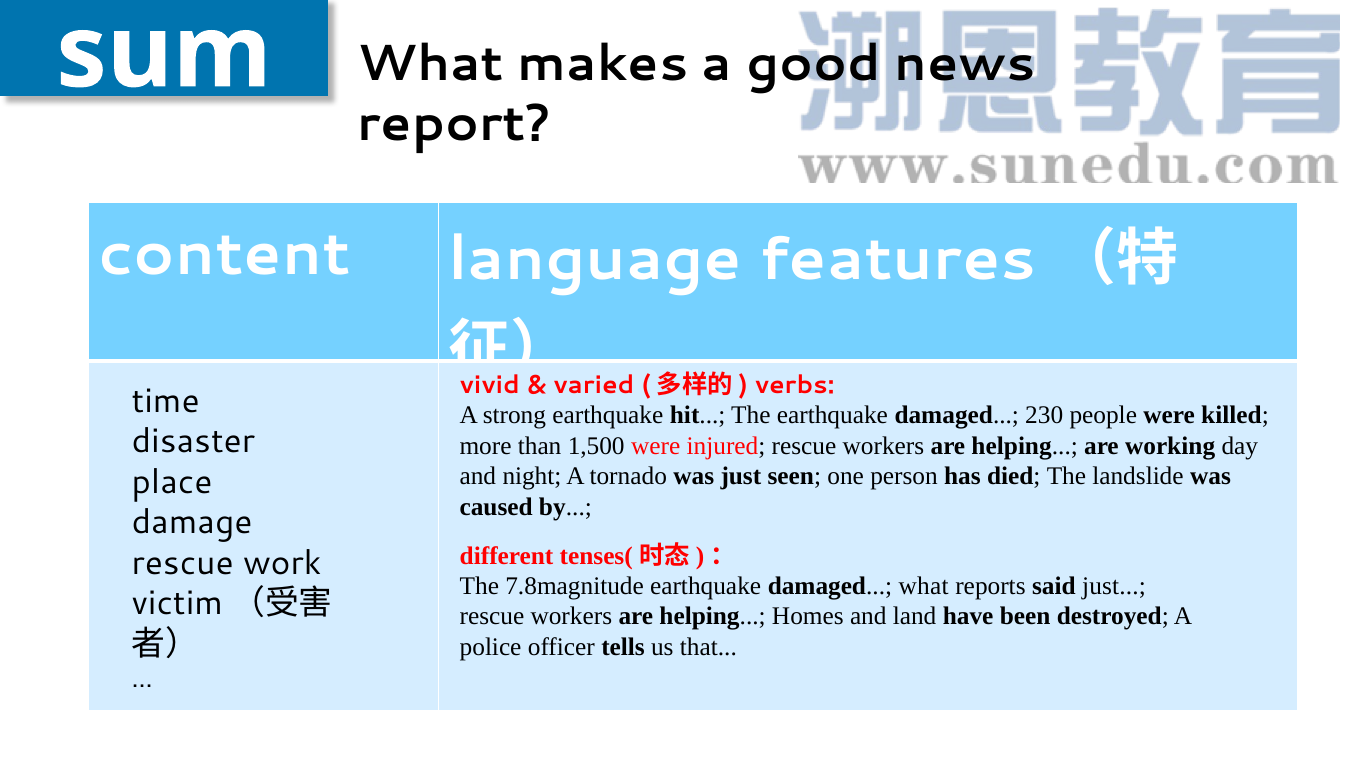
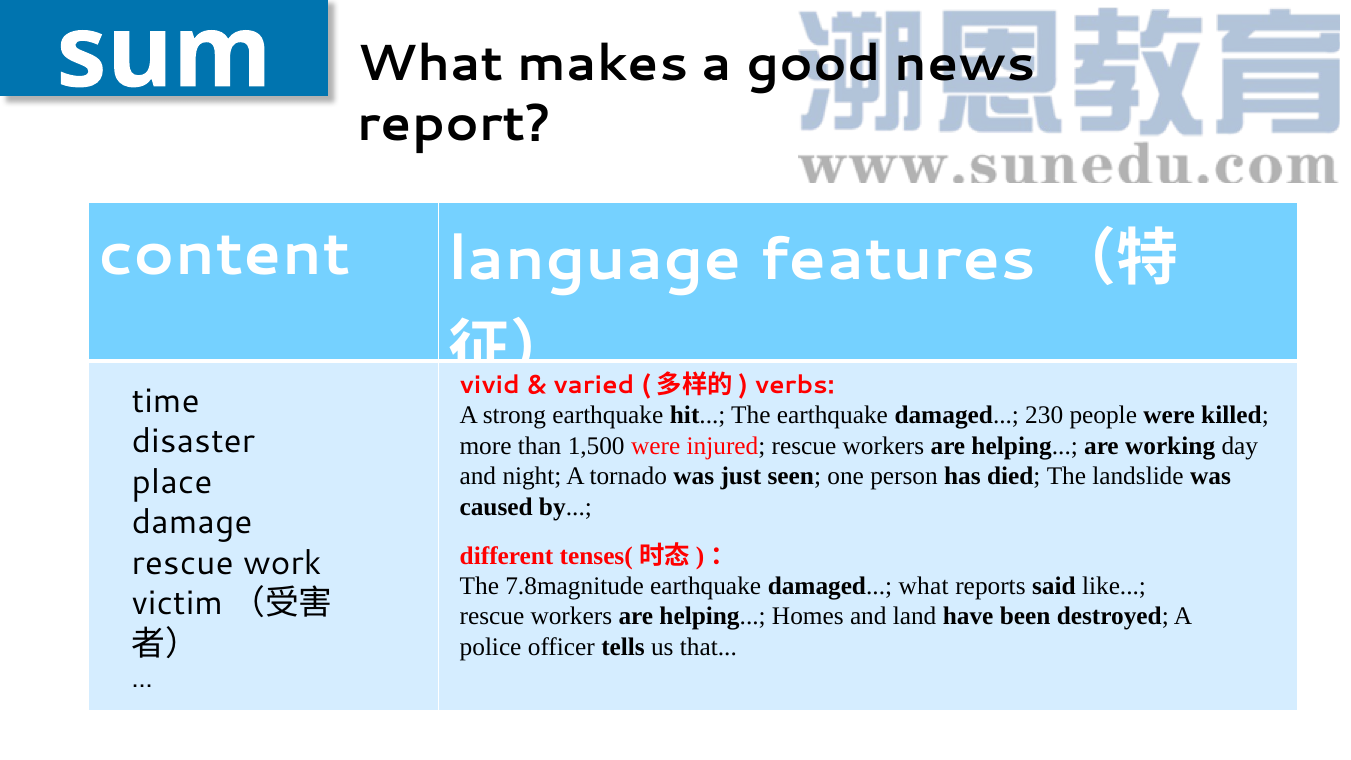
said just: just -> like (1114, 586)
